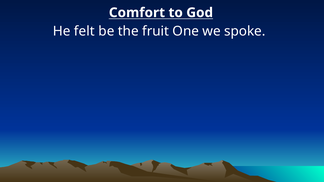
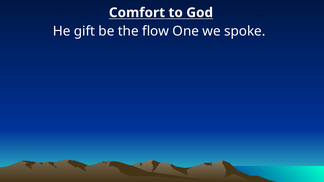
felt: felt -> gift (84, 31)
fruit: fruit -> flow (156, 31)
